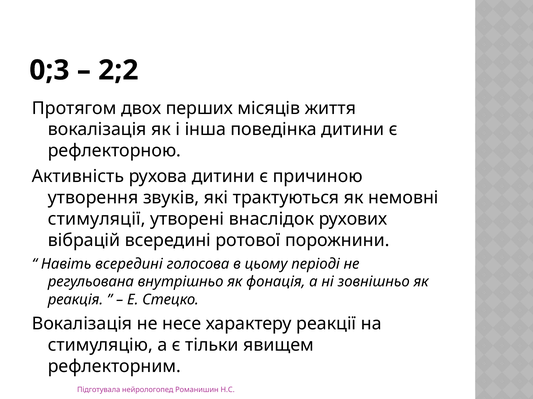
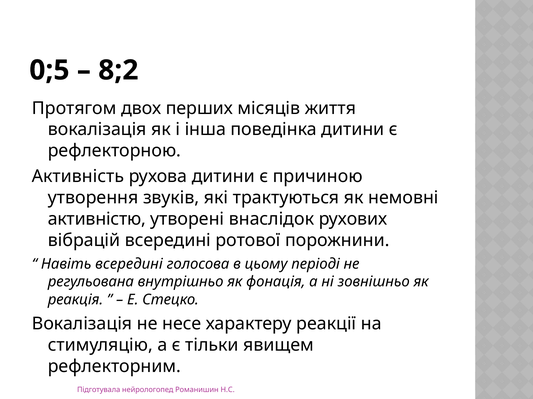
0;3: 0;3 -> 0;5 (49, 70)
2;2: 2;2 -> 8;2 (118, 70)
стимуляції: стимуляції -> активністю (97, 219)
